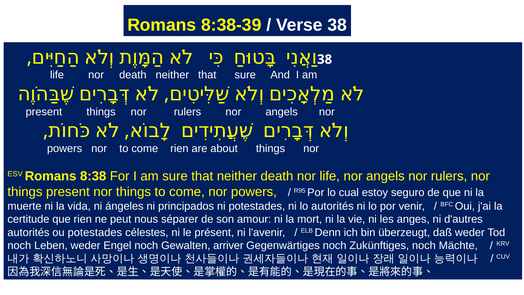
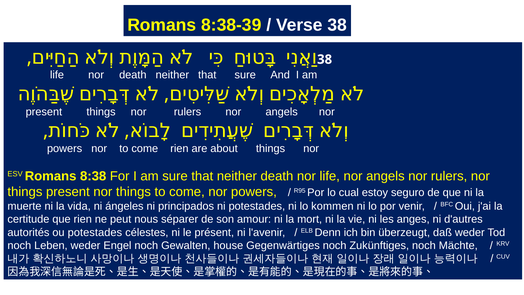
lo autorités: autorités -> kommen (332, 206)
arriver: arriver -> house (228, 245)
